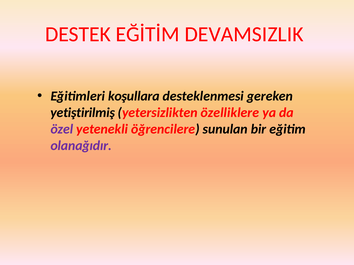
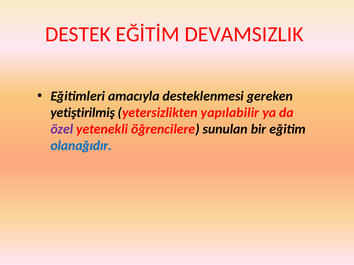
koşullara: koşullara -> amacıyla (134, 96)
özelliklere: özelliklere -> yapılabilir (230, 113)
olanağıdır colour: purple -> blue (81, 146)
